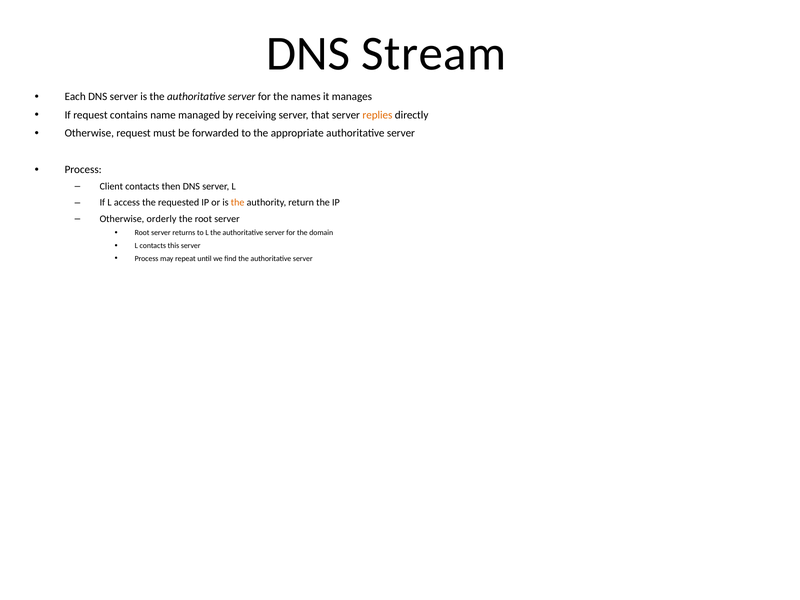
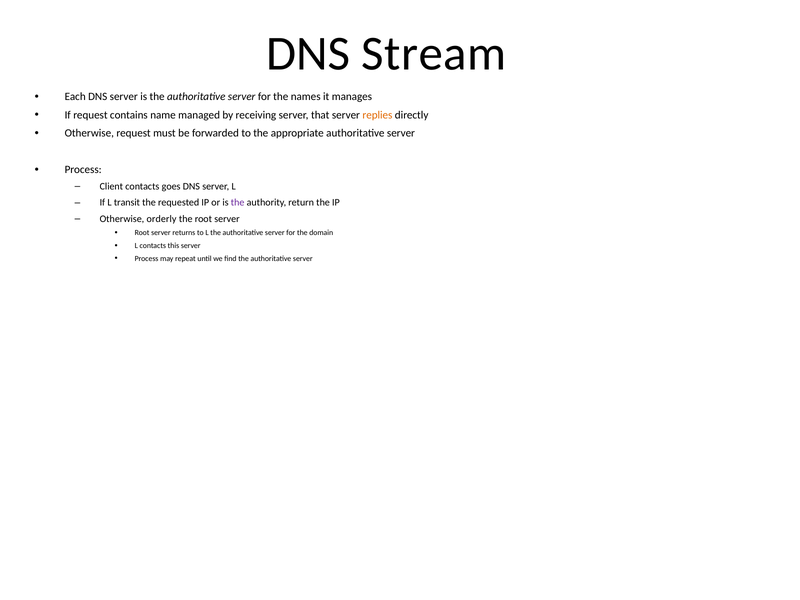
then: then -> goes (171, 186)
access: access -> transit (127, 203)
the colour: orange -> purple (238, 203)
